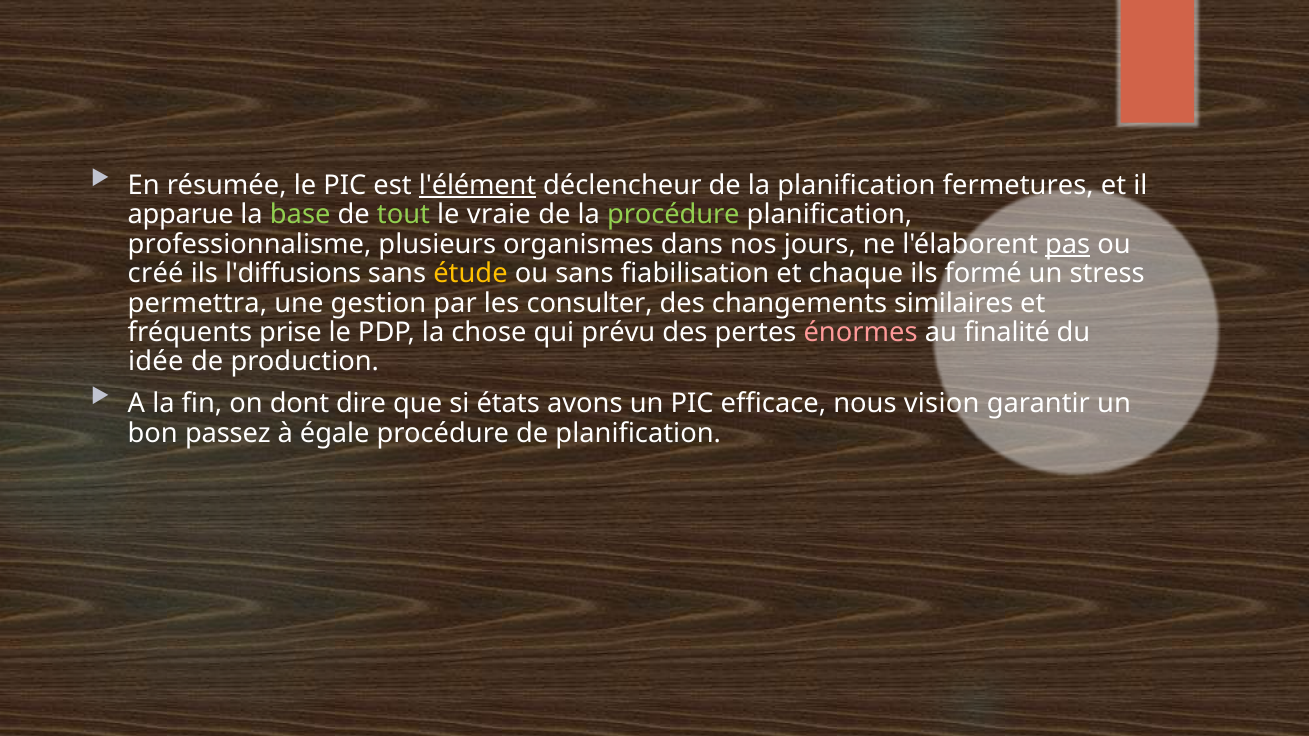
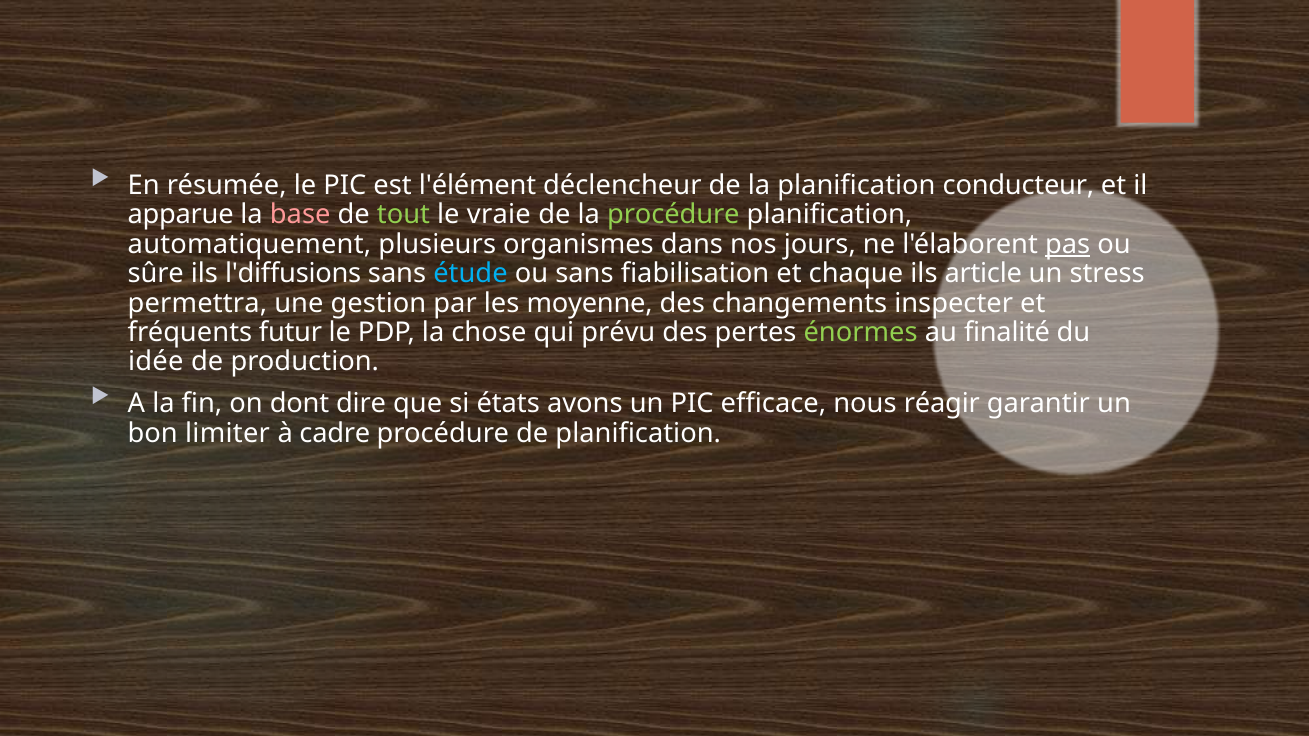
l'élément underline: present -> none (478, 185)
fermetures: fermetures -> conducteur (1018, 185)
base colour: light green -> pink (300, 215)
professionnalisme: professionnalisme -> automatiquement (249, 244)
créé: créé -> sûre (156, 274)
étude colour: yellow -> light blue (470, 274)
formé: formé -> article (983, 274)
consulter: consulter -> moyenne (590, 303)
similaires: similaires -> inspecter (954, 303)
prise: prise -> futur (290, 333)
énormes colour: pink -> light green (861, 333)
vision: vision -> réagir (942, 404)
passez: passez -> limiter (228, 433)
égale: égale -> cadre (335, 433)
